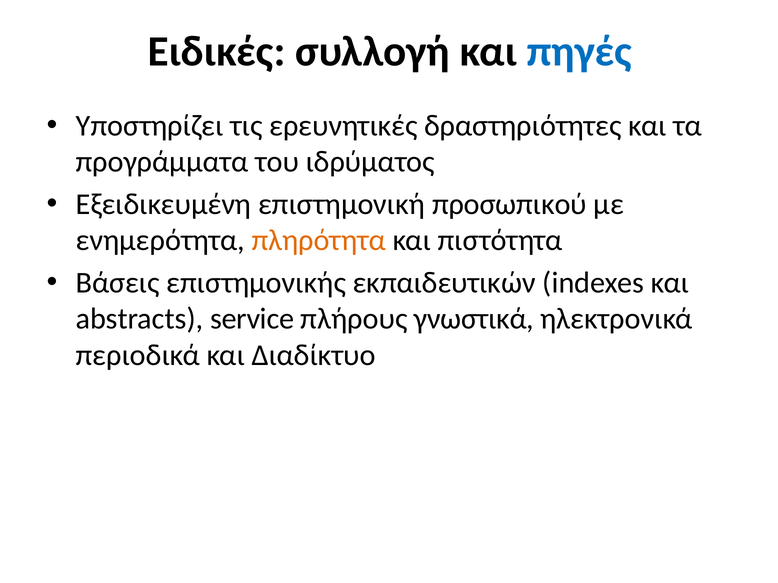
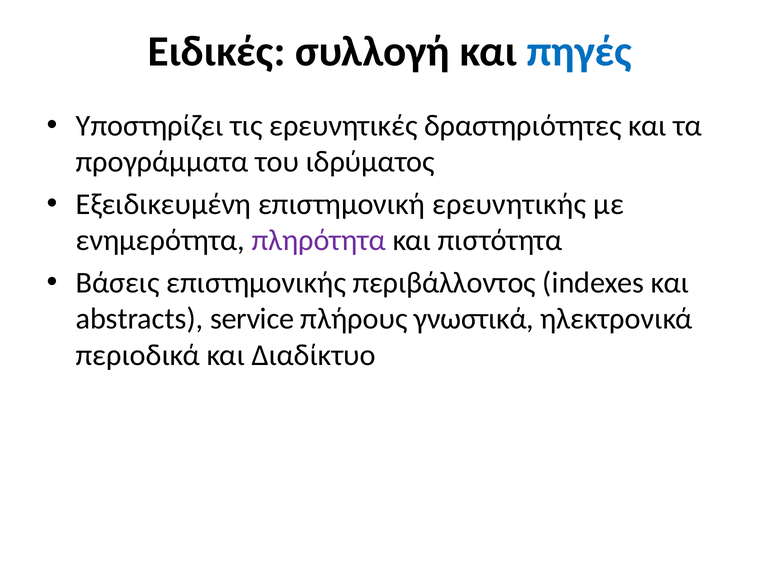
προσωπικού: προσωπικού -> ερευνητικής (509, 204)
πληρότητα colour: orange -> purple (319, 241)
εκπαιδευτικών: εκπαιδευτικών -> περιβάλλοντος (444, 283)
